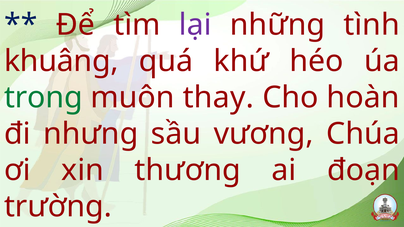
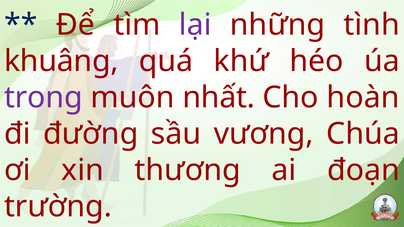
trong colour: green -> purple (43, 98)
thay: thay -> nhất (219, 98)
nhưng: nhưng -> đường (91, 134)
